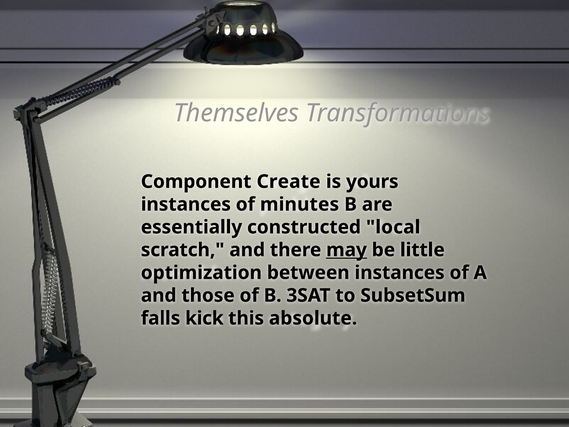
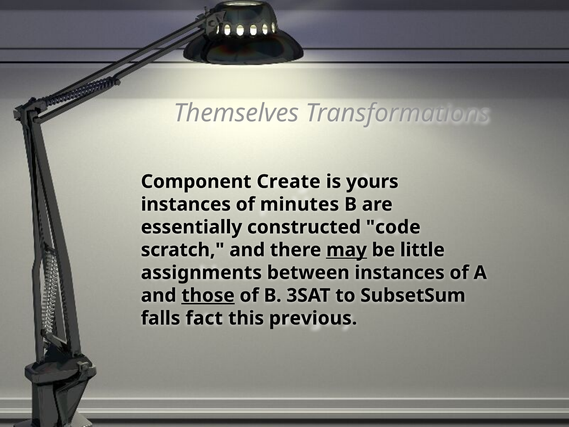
local: local -> code (393, 227)
optimization: optimization -> assignments (201, 273)
those underline: none -> present (208, 295)
kick: kick -> fact (204, 318)
absolute: absolute -> previous (313, 318)
